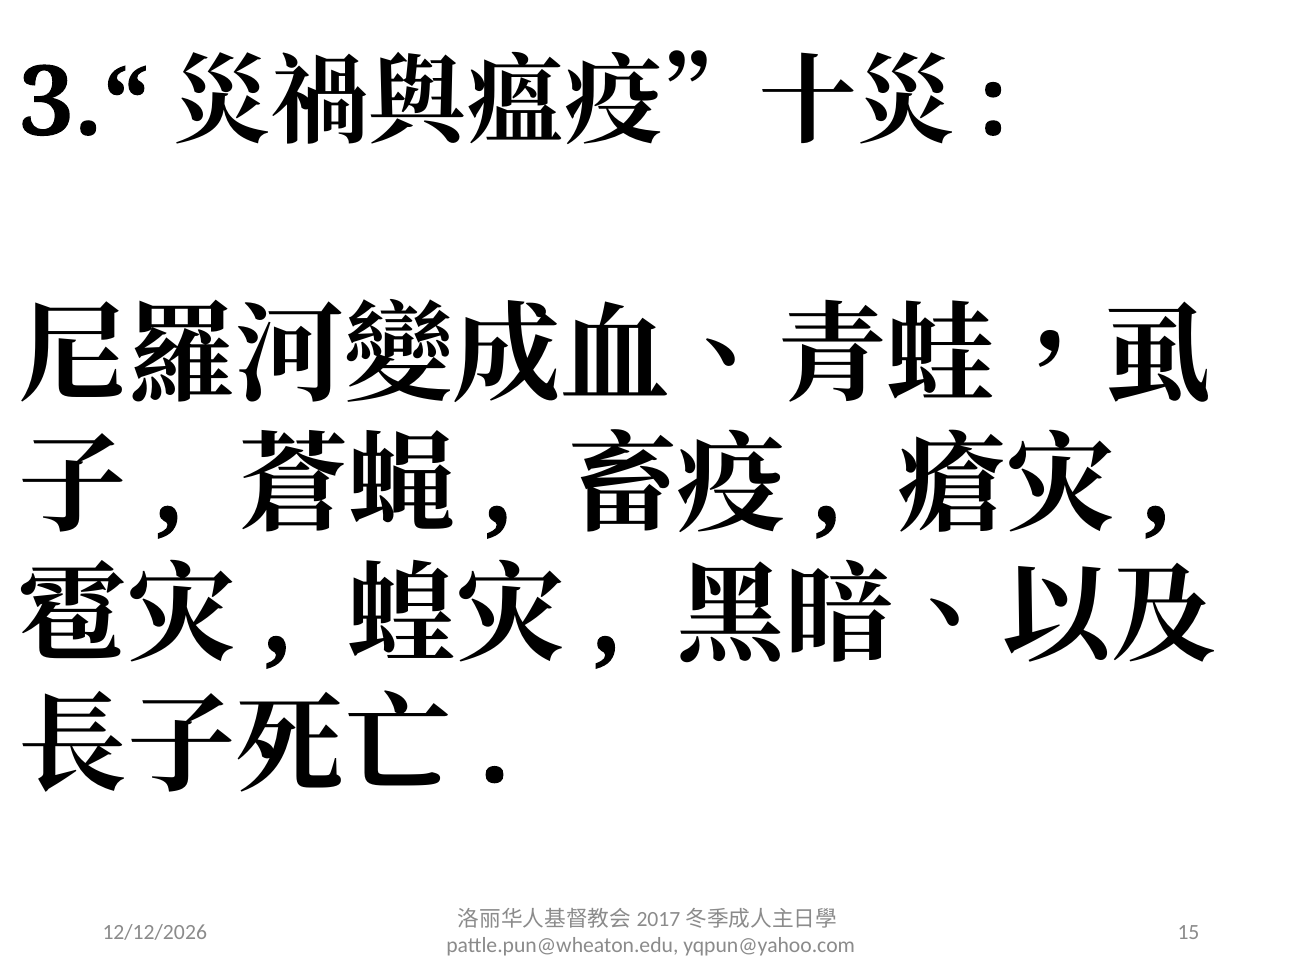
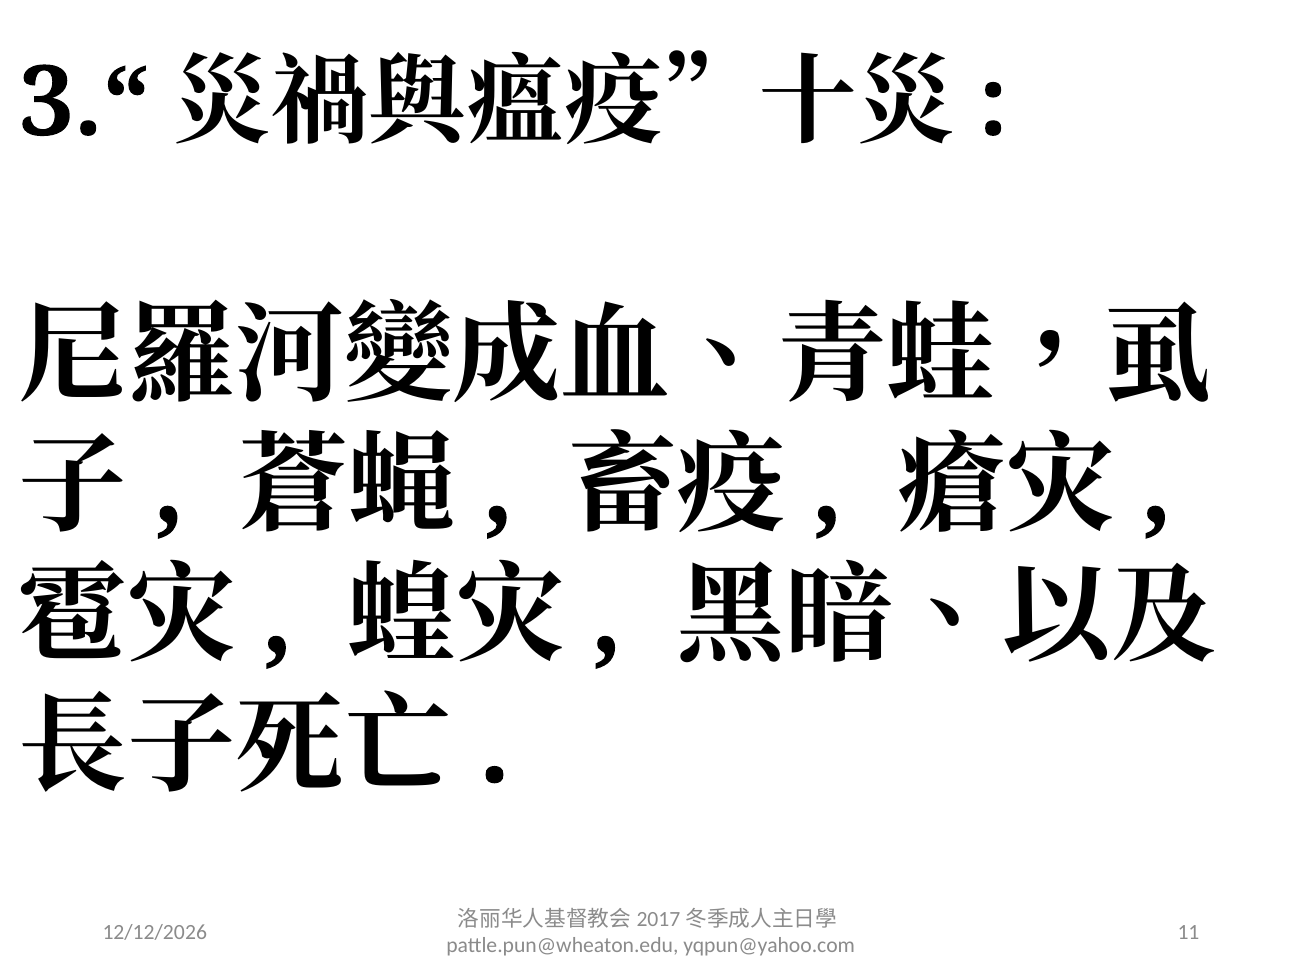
15: 15 -> 11 (1188, 932)
